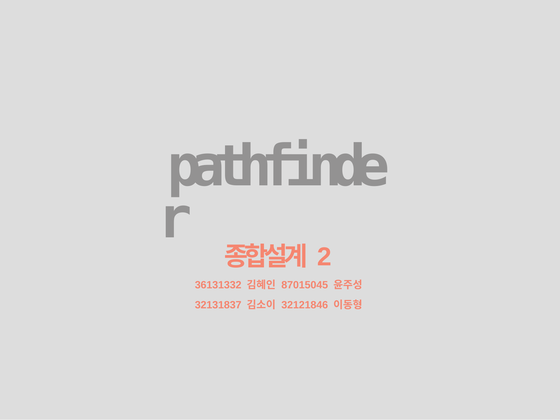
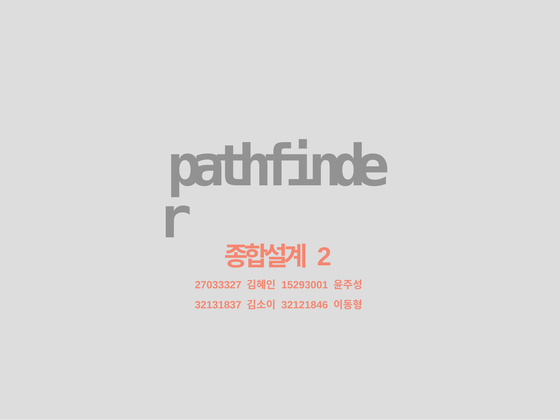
36131332: 36131332 -> 27033327 (218, 285)
87015045: 87015045 -> 15293001 (305, 285)
